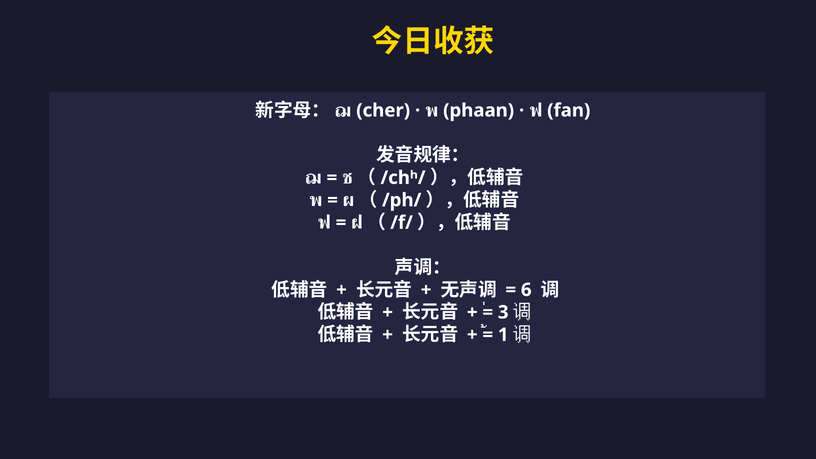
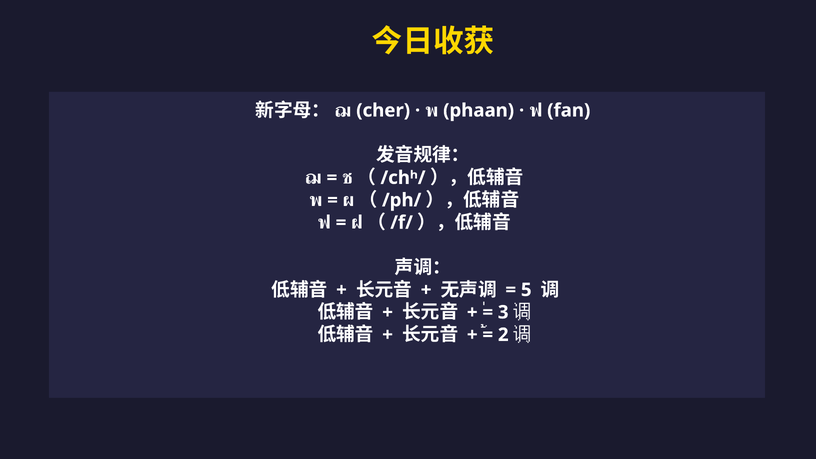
6: 6 -> 5 (526, 290)
1: 1 -> 2 (503, 335)
